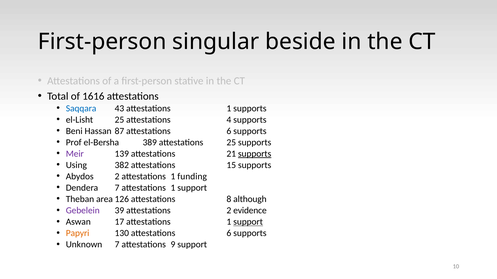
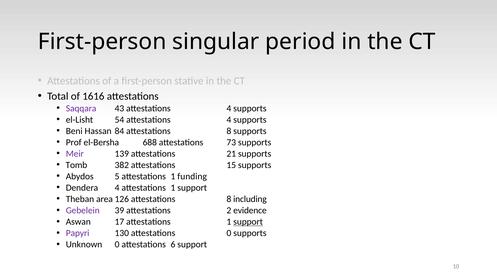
beside: beside -> period (300, 42)
Saqqara colour: blue -> purple (81, 109)
43 attestations 1: 1 -> 4 (229, 109)
el-Lisht 25: 25 -> 54 (119, 120)
87: 87 -> 84 (119, 131)
6: 6 -> 8 (229, 131)
389: 389 -> 688 (150, 143)
attestations 25: 25 -> 73 (231, 143)
supports underline: present -> none (255, 154)
Using: Using -> Tomb (76, 165)
Abydos 2: 2 -> 5 (117, 177)
Dendera 7: 7 -> 4 (117, 188)
although: although -> including (250, 200)
Papyri colour: orange -> purple (78, 234)
130 attestations 6: 6 -> 0 (229, 234)
Unknown 7: 7 -> 0 (117, 245)
9: 9 -> 6 (173, 245)
